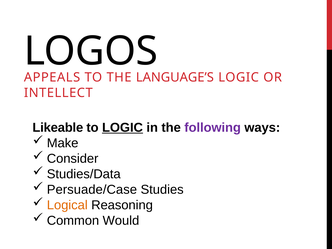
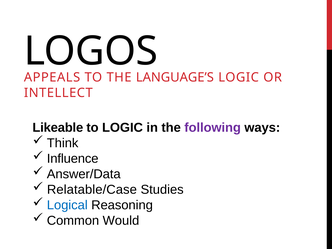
LOGIC underline: present -> none (123, 128)
Make: Make -> Think (63, 143)
Consider: Consider -> Influence (73, 159)
Studies/Data: Studies/Data -> Answer/Data (84, 174)
Persuade/Case: Persuade/Case -> Relatable/Case (92, 190)
Logical colour: orange -> blue (67, 205)
